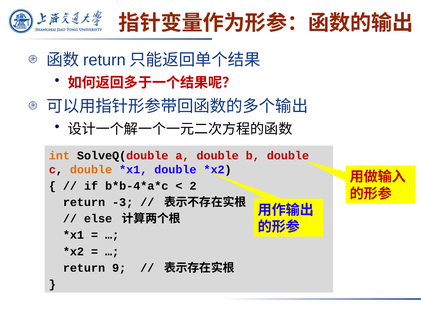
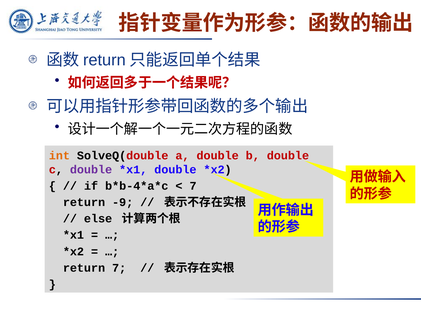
double colour: orange -> purple (91, 169)
2: 2 -> 7 (193, 186)
-3: -3 -> -9 (123, 202)
return 9: 9 -> 7 (119, 268)
